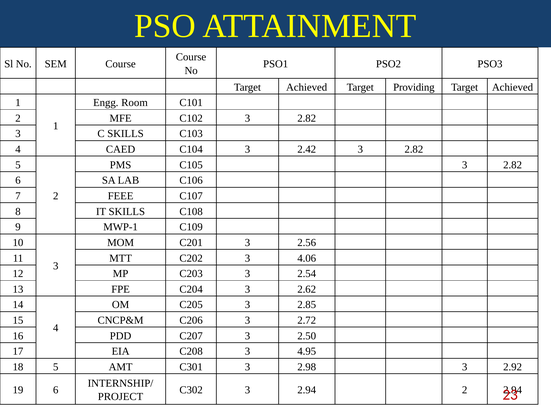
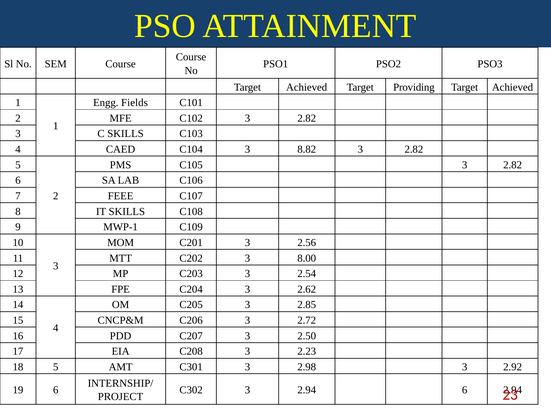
Room: Room -> Fields (135, 103)
2.42: 2.42 -> 8.82 (307, 149)
4.06: 4.06 -> 8.00 (307, 258)
4.95: 4.95 -> 2.23 (307, 352)
2.94 2: 2 -> 6 (465, 390)
